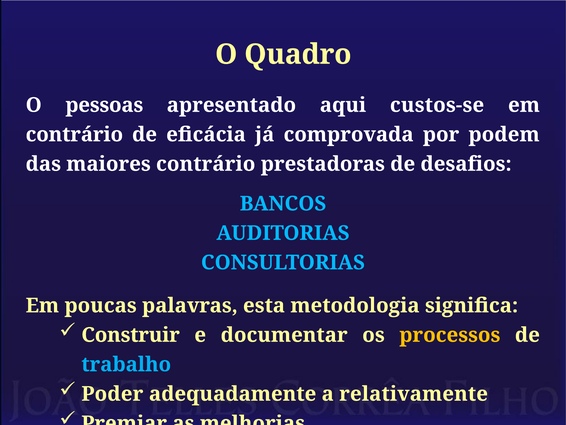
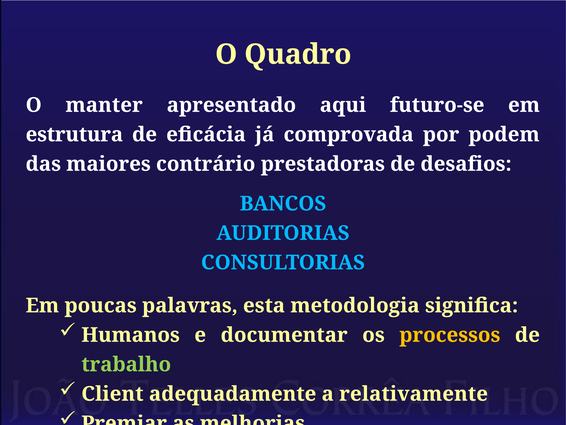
pessoas: pessoas -> manter (104, 105)
custos-se: custos-se -> futuro-se (437, 105)
contrário: contrário -> estrutura (74, 134)
Construir: Construir -> Humanos (131, 335)
trabalho colour: light blue -> light green (126, 364)
Poder: Poder -> Client (112, 394)
